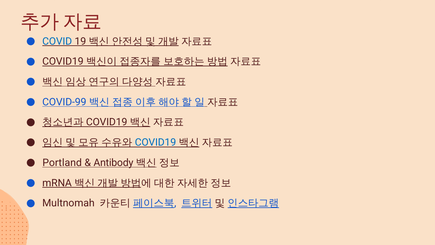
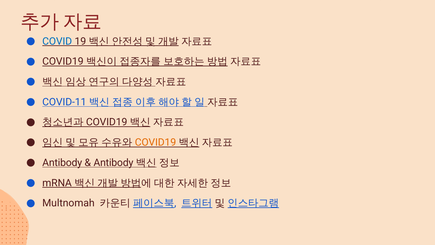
COVID-99: COVID-99 -> COVID-11 (64, 102)
COVID19 colour: blue -> orange (156, 142)
Portland: Portland -> Antibody (62, 163)
